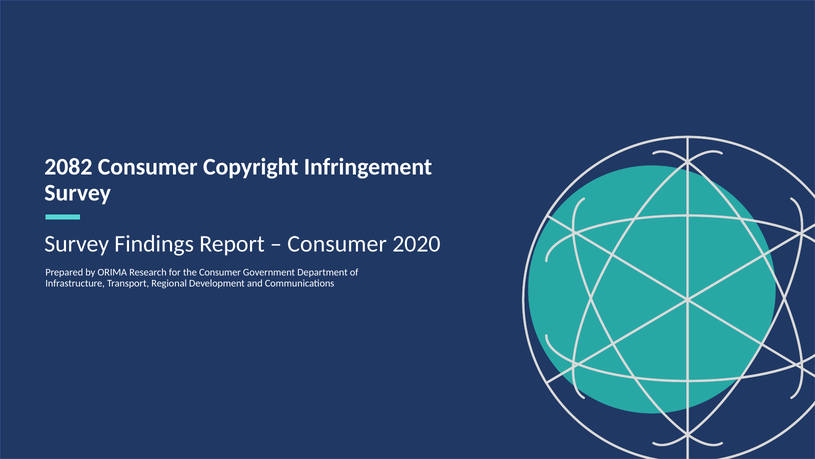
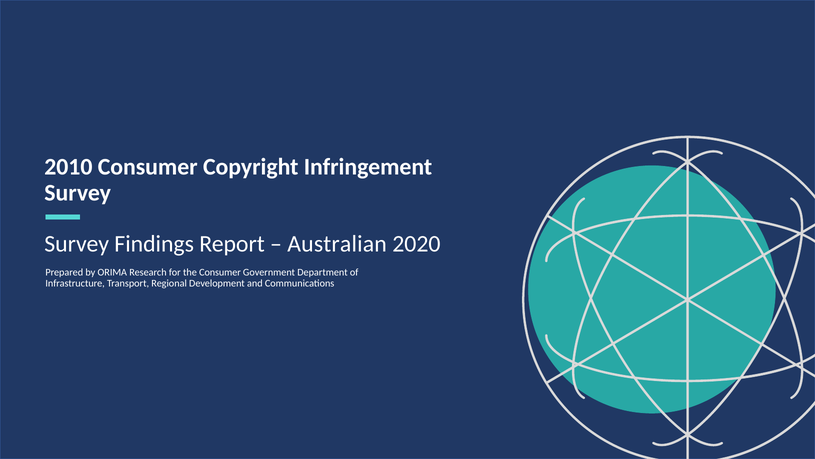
2082: 2082 -> 2010 (68, 167)
Consumer: Consumer -> Australian (337, 244)
